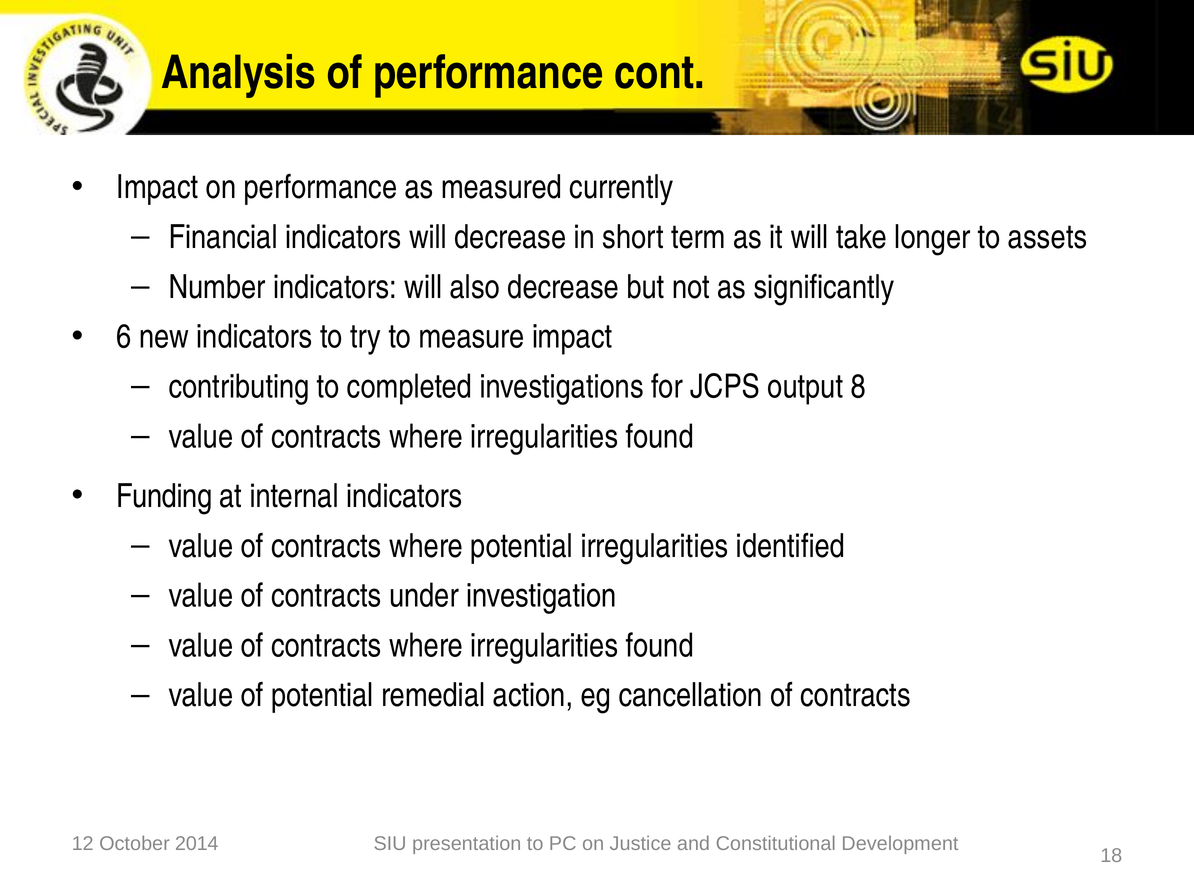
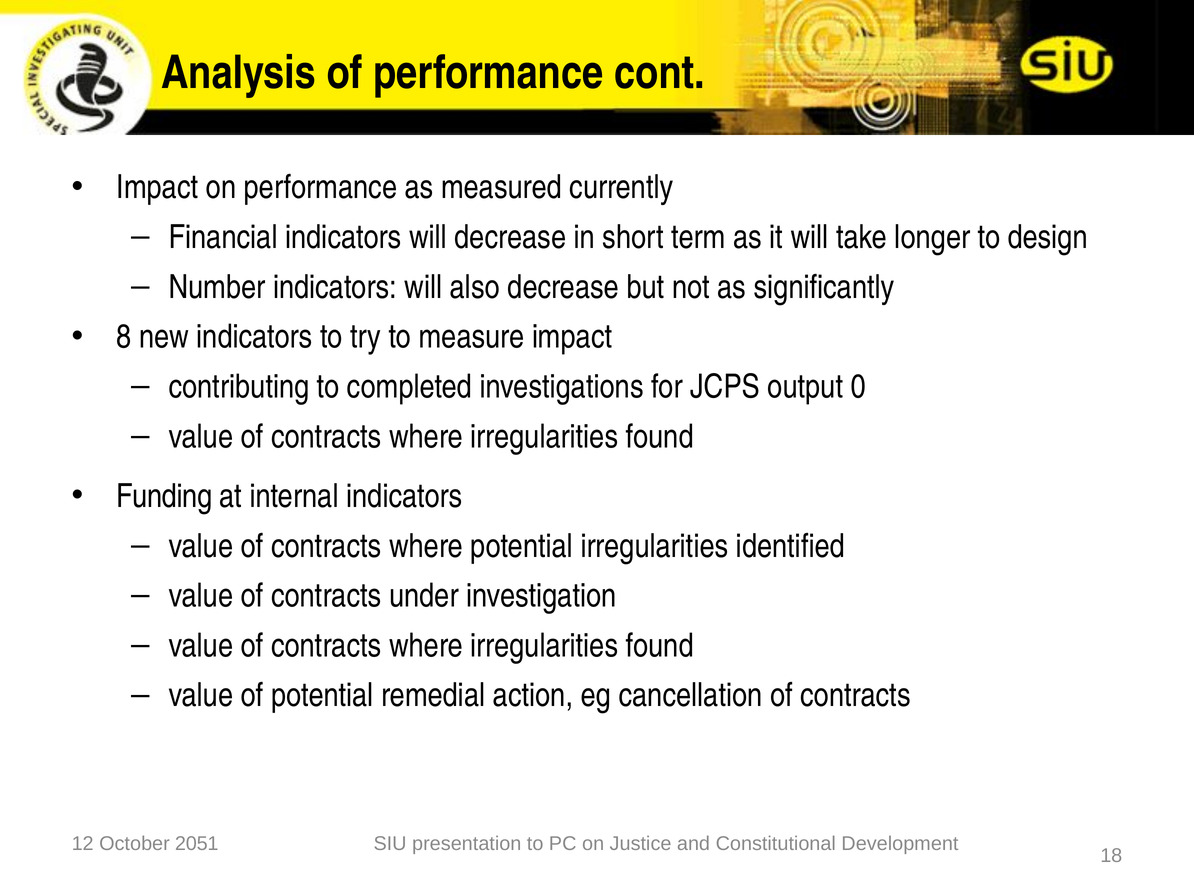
assets: assets -> design (1048, 237)
6: 6 -> 8 (124, 337)
8: 8 -> 0 (858, 387)
2014: 2014 -> 2051 (197, 843)
